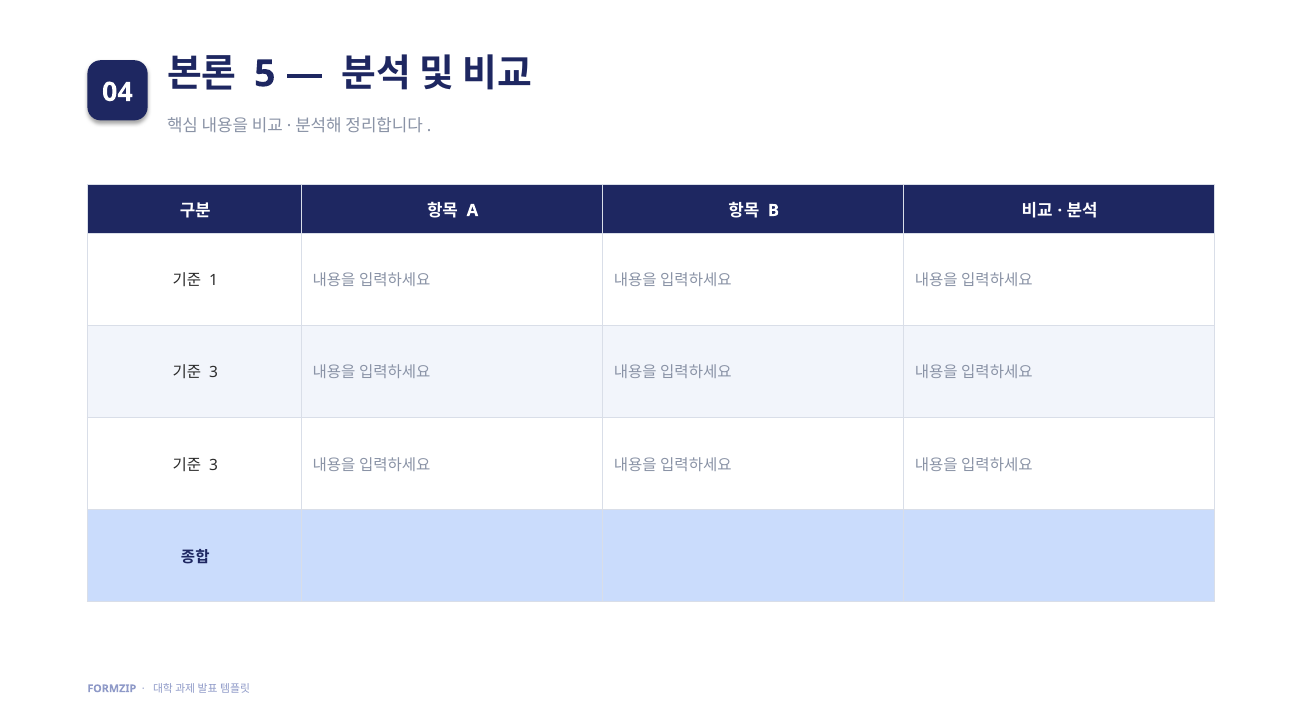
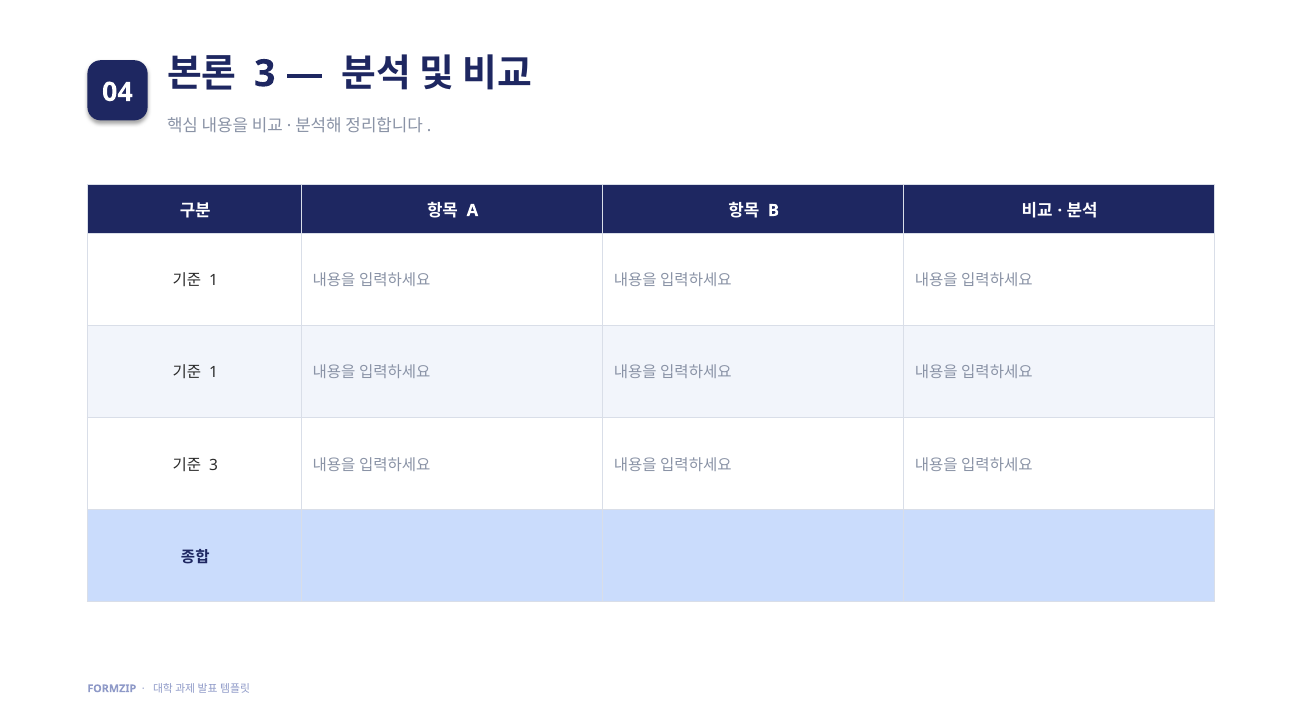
5: 5 -> 3 (265, 74)
3: 3 -> 1 (214, 373)
